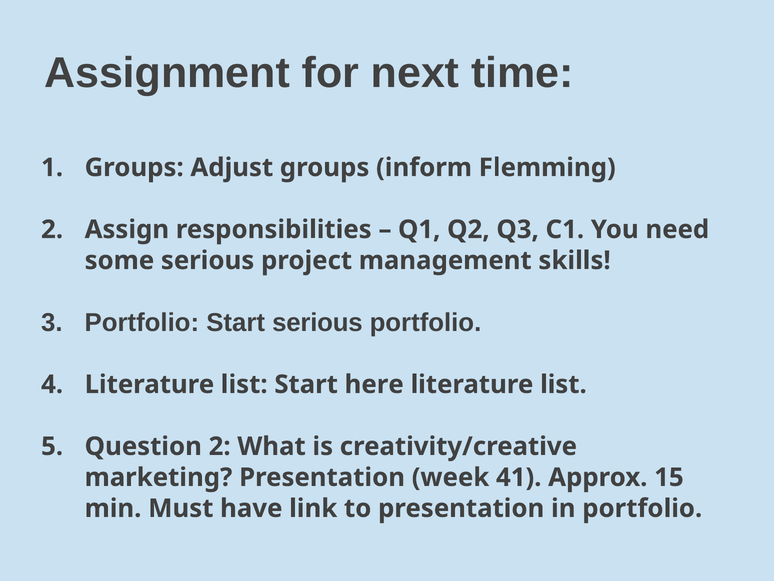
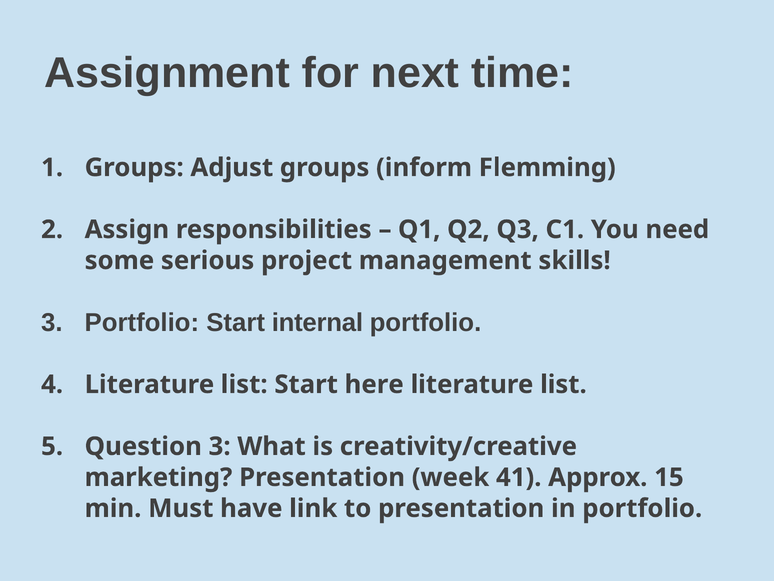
Start serious: serious -> internal (317, 322)
Question 2: 2 -> 3 (220, 446)
